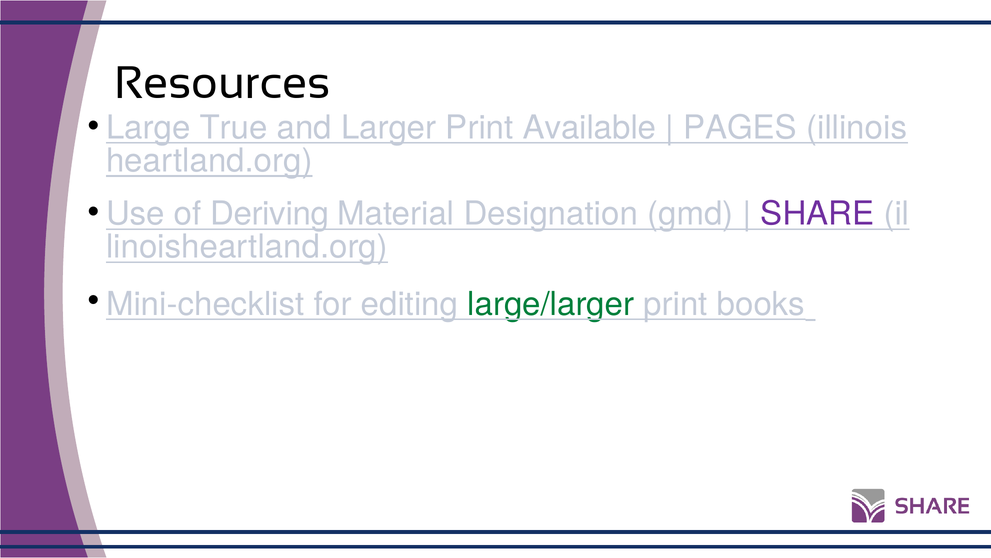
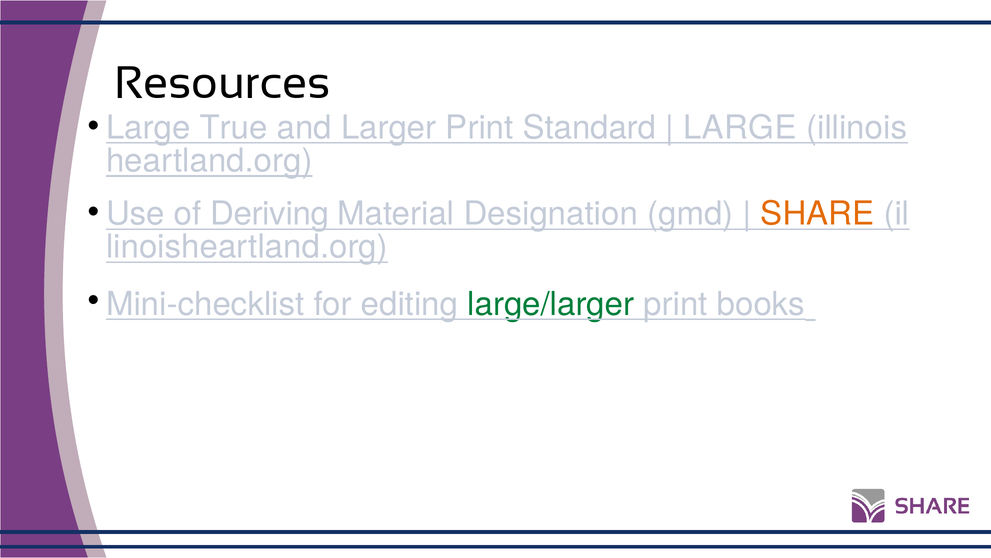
Available: Available -> Standard (589, 128)
PAGES: PAGES -> LARGE (740, 128)
SHARE colour: purple -> orange (817, 214)
